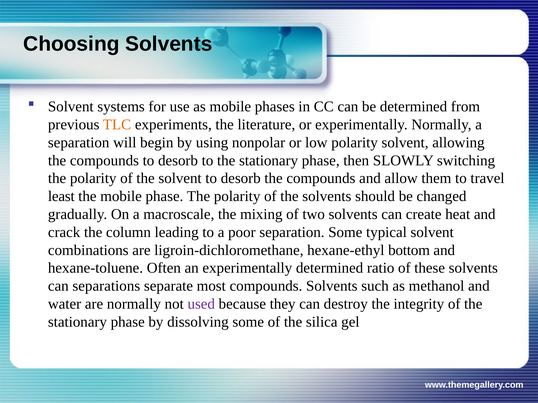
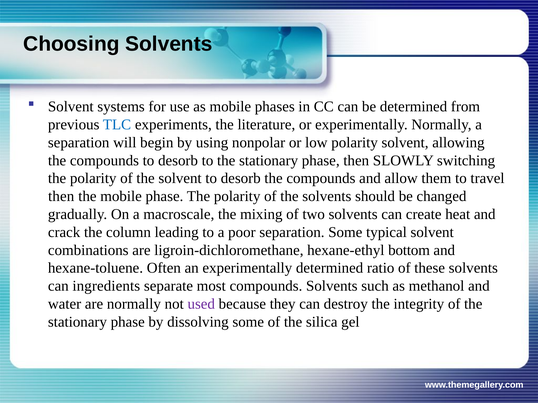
TLC colour: orange -> blue (117, 125)
least: least -> then (61, 197)
separations: separations -> ingredients (106, 286)
